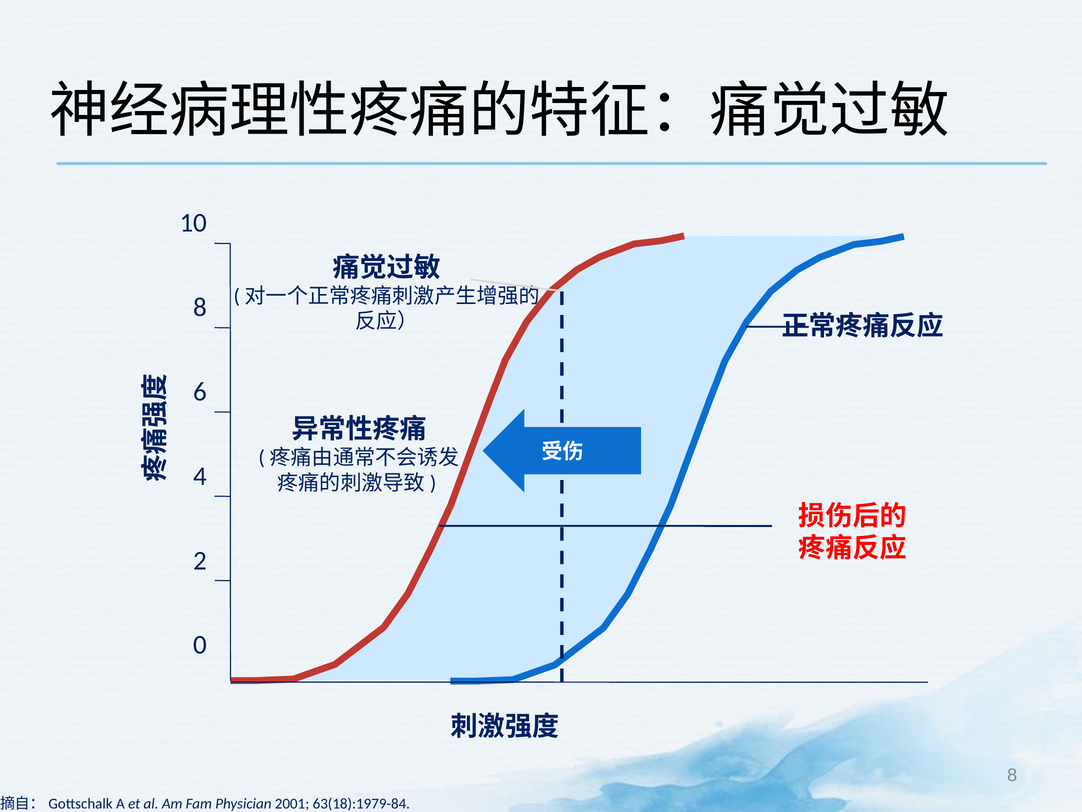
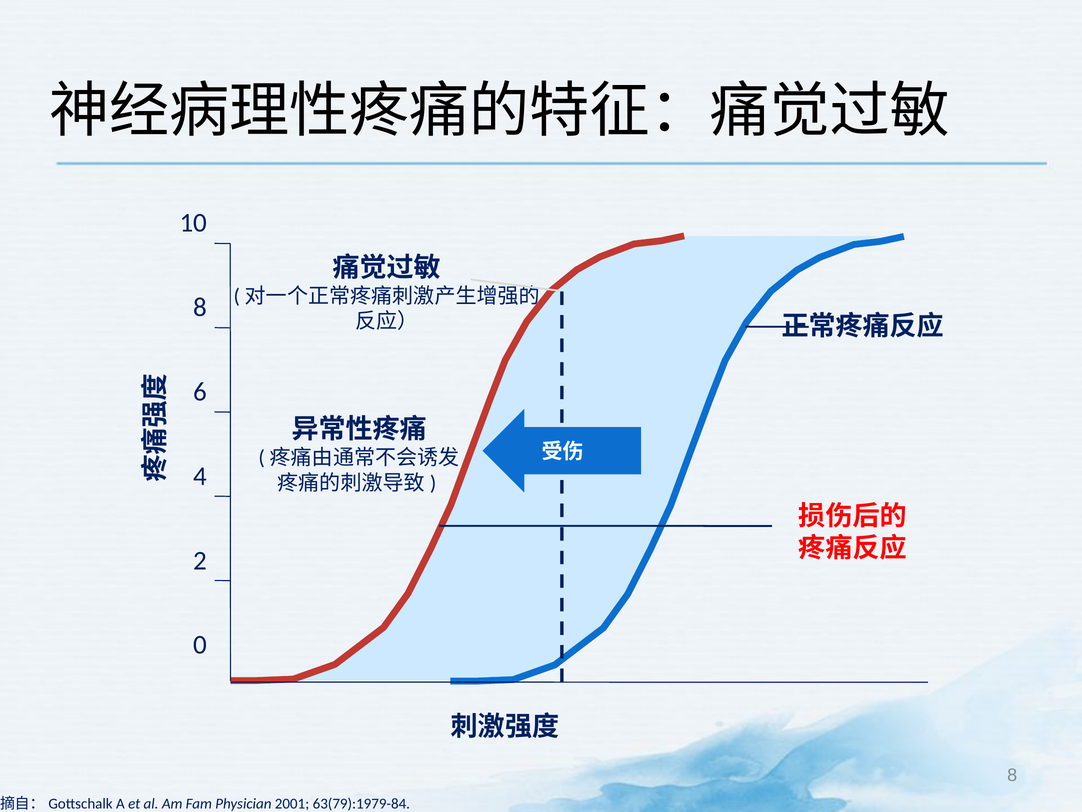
63(18):1979-84: 63(18):1979-84 -> 63(79):1979-84 (361, 803)
